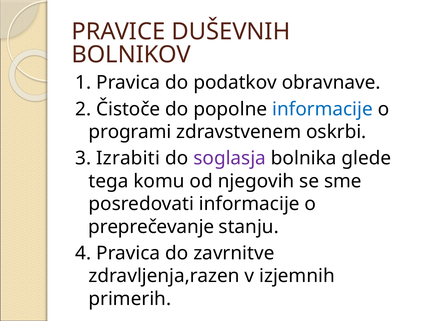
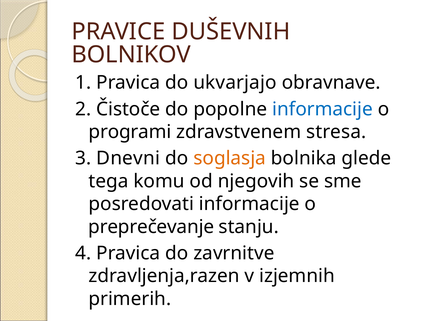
podatkov: podatkov -> ukvarjajo (235, 83)
oskrbi: oskrbi -> stresa (336, 132)
Izrabiti: Izrabiti -> Dnevni (128, 158)
soglasja colour: purple -> orange (230, 158)
